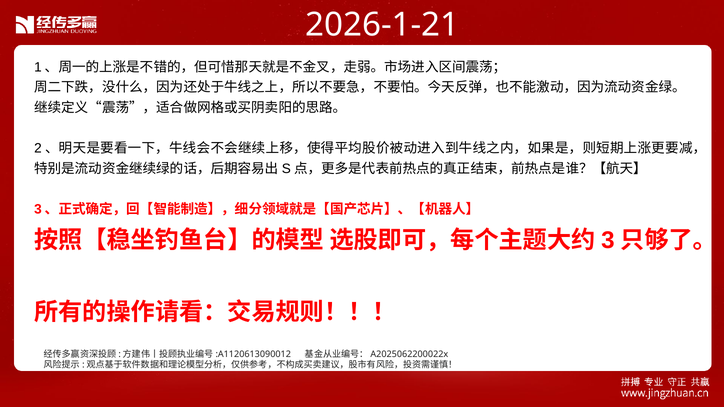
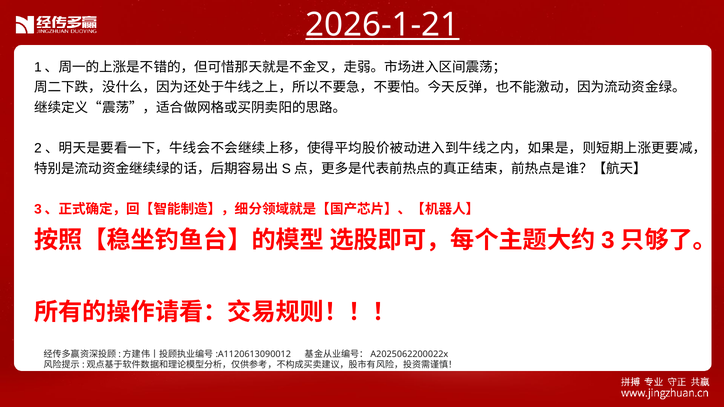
2026-1-21 underline: none -> present (382, 25)
